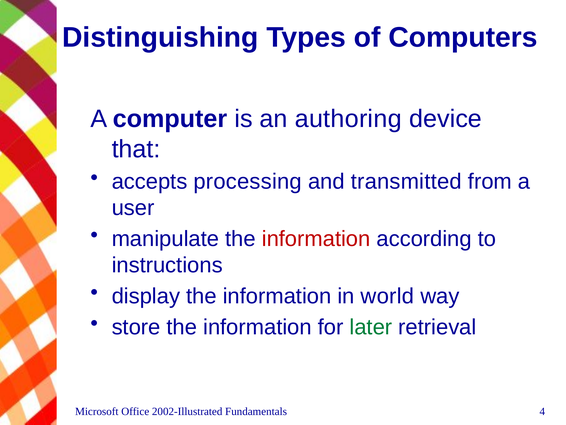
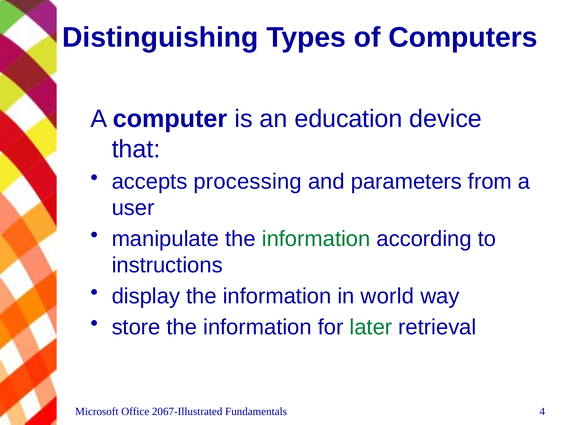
authoring: authoring -> education (348, 119)
transmitted: transmitted -> parameters (406, 181)
information colour: red -> green (316, 239)
2002-Illustrated: 2002-Illustrated -> 2067-Illustrated (187, 411)
